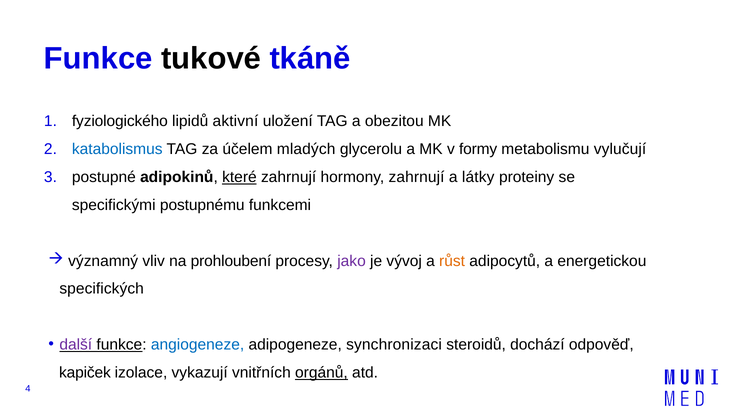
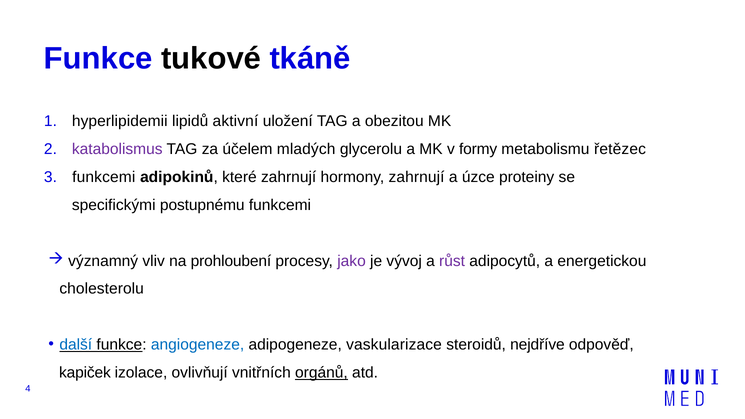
fyziologického: fyziologického -> hyperlipidemii (120, 121)
katabolismus colour: blue -> purple (117, 149)
vylučují: vylučují -> řetězec (620, 149)
postupné: postupné -> funkcemi (104, 177)
které underline: present -> none (239, 177)
látky: látky -> úzce (478, 177)
růst colour: orange -> purple (452, 261)
specifických: specifických -> cholesterolu (102, 289)
další colour: purple -> blue (76, 345)
synchronizaci: synchronizaci -> vaskularizace (394, 345)
dochází: dochází -> nejdříve (537, 345)
vykazují: vykazují -> ovlivňují (200, 373)
